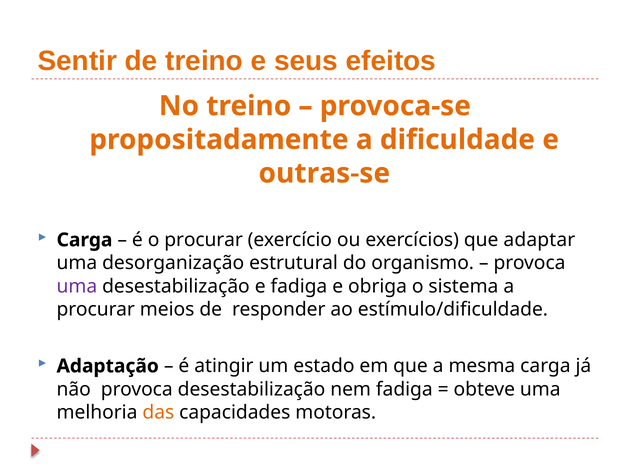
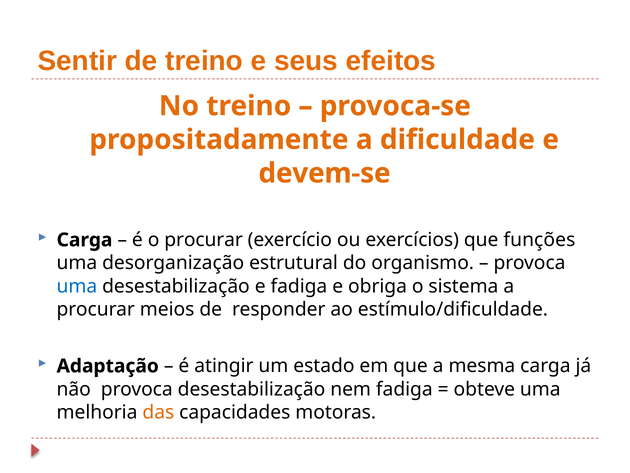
outras-se: outras-se -> devem-se (325, 173)
adaptar: adaptar -> funções (539, 240)
uma colour: purple -> blue (77, 286)
